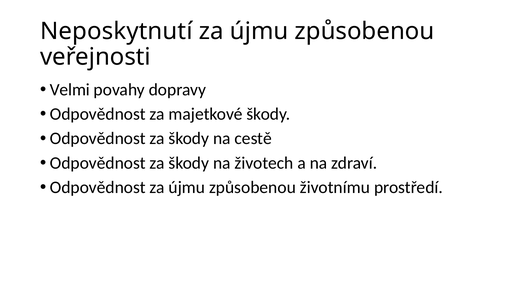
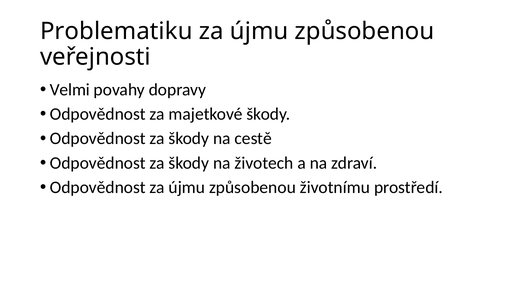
Neposkytnutí: Neposkytnutí -> Problematiku (116, 31)
